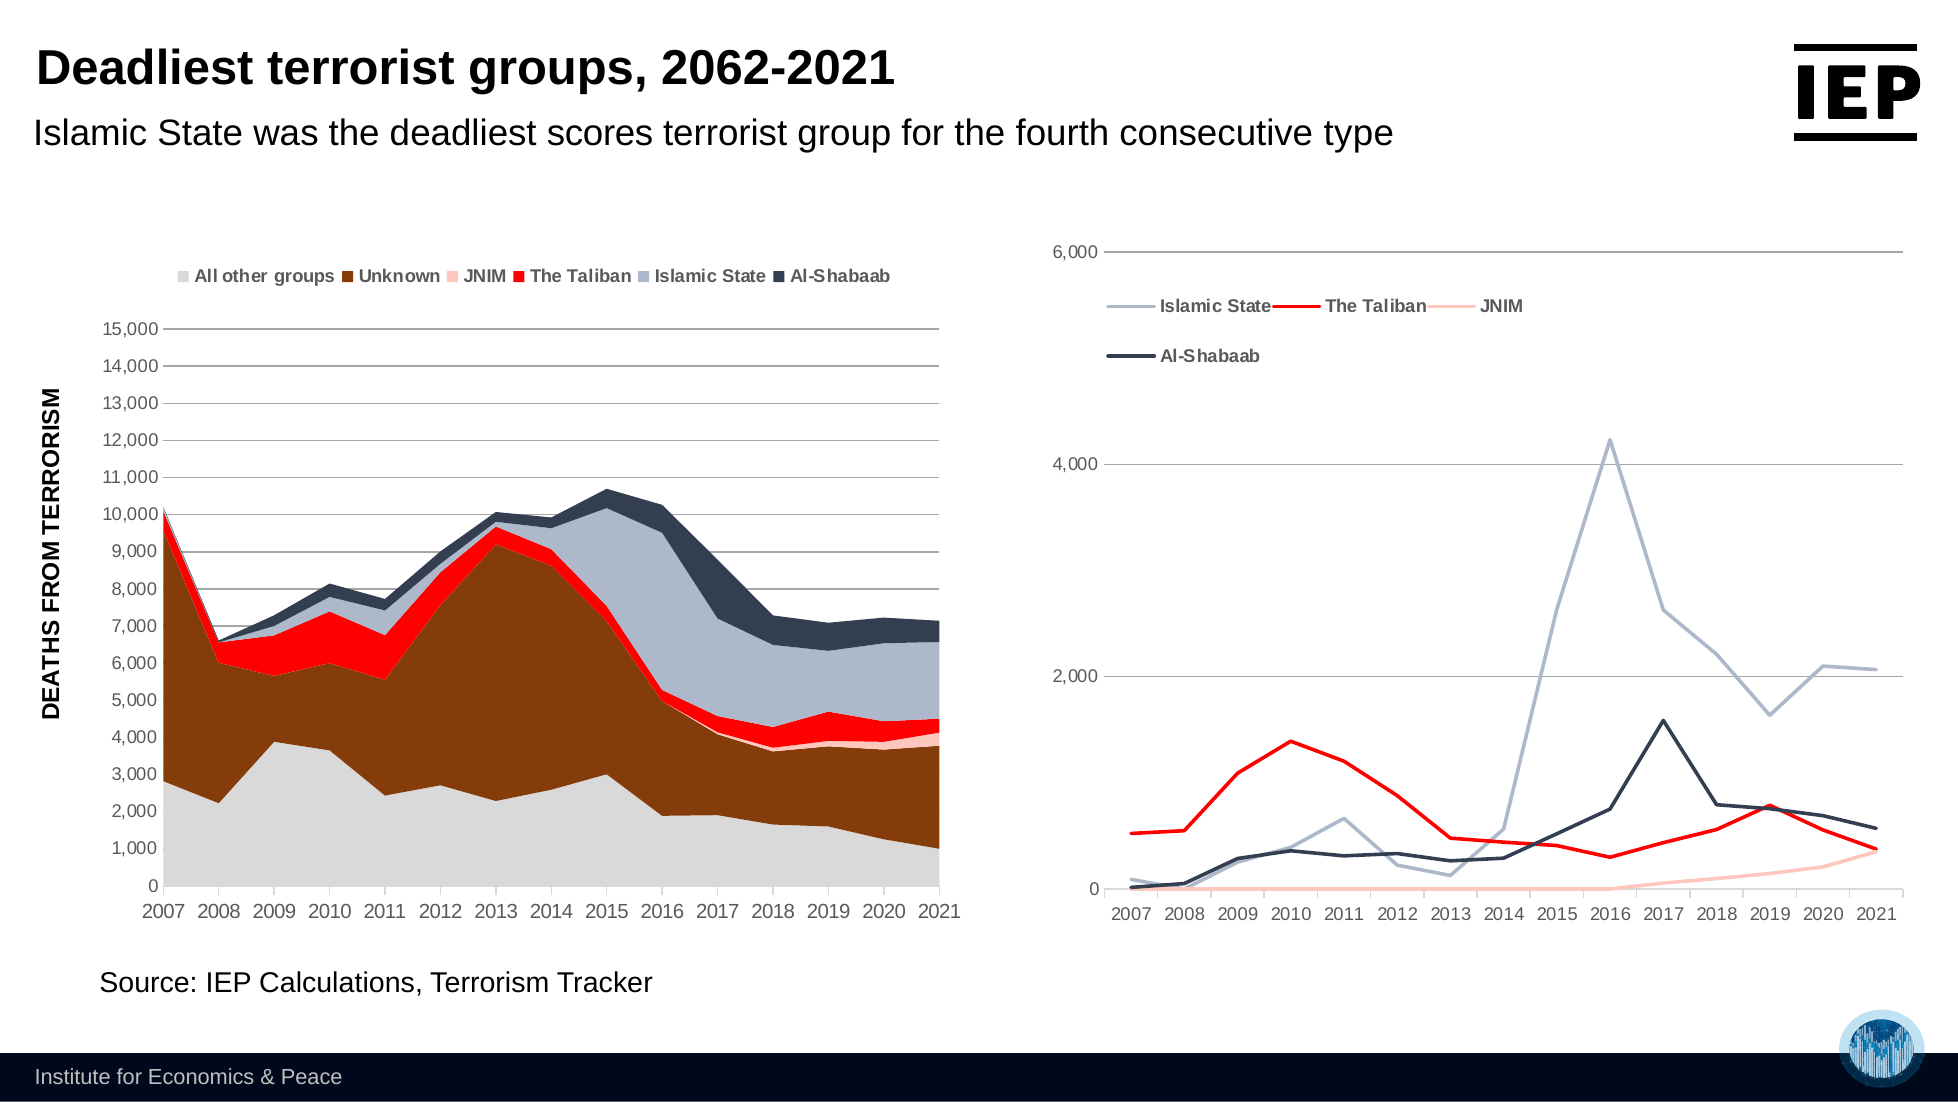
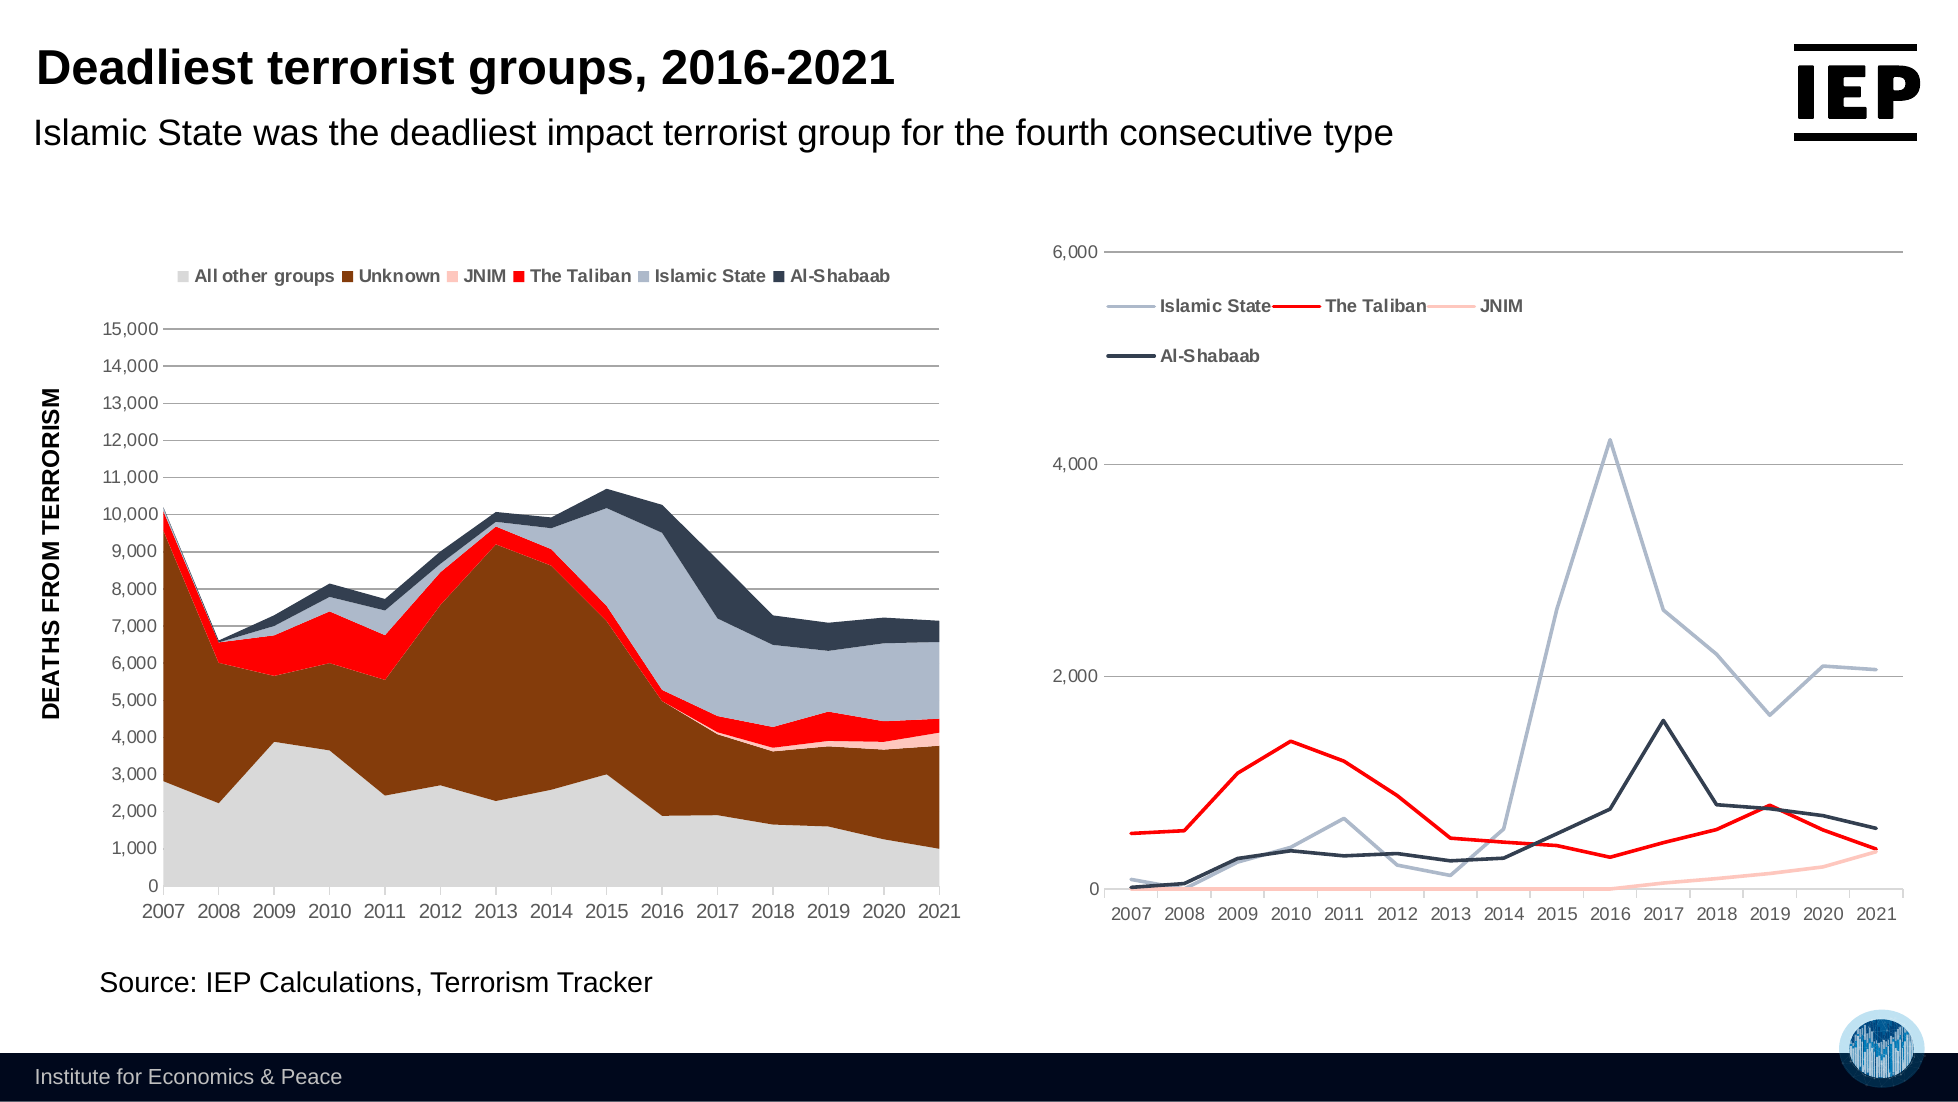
2062-2021: 2062-2021 -> 2016-2021 (778, 69)
scores: scores -> impact (600, 133)
